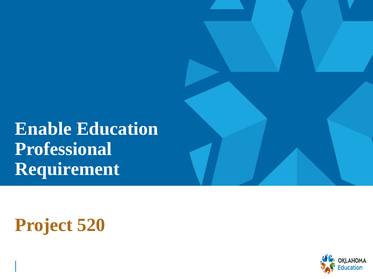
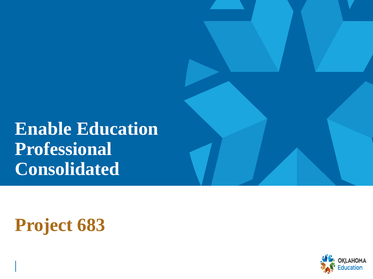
Requirement: Requirement -> Consolidated (67, 169)
520: 520 -> 683 (91, 226)
